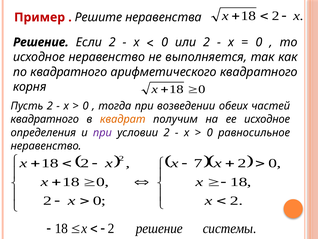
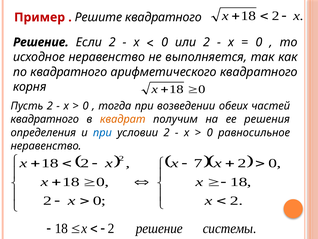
Решите неравенства: неравенства -> квадратного (164, 17)
ее исходное: исходное -> решения (267, 119)
при colour: purple -> blue (102, 132)
